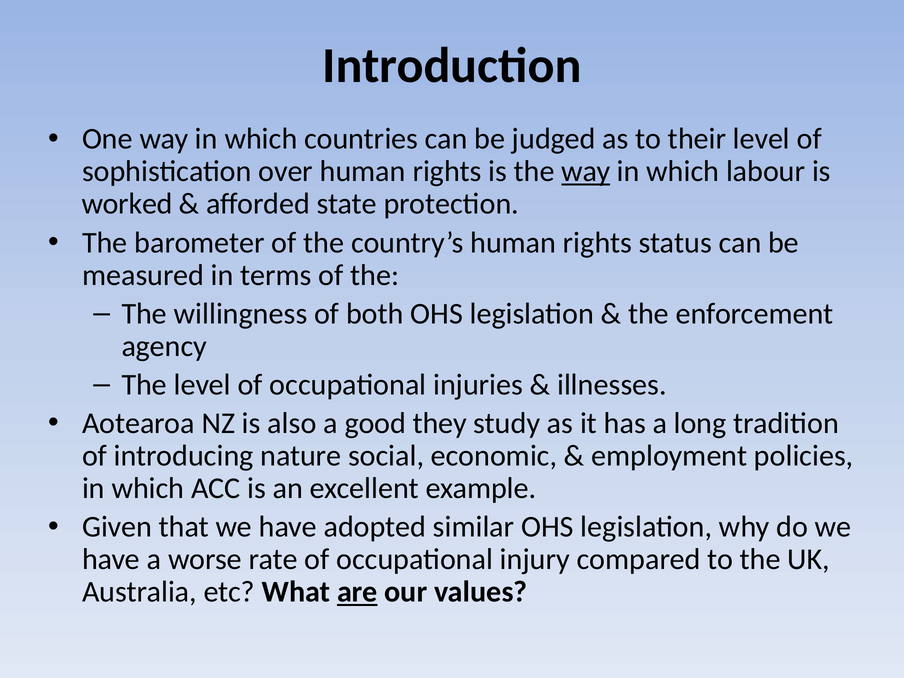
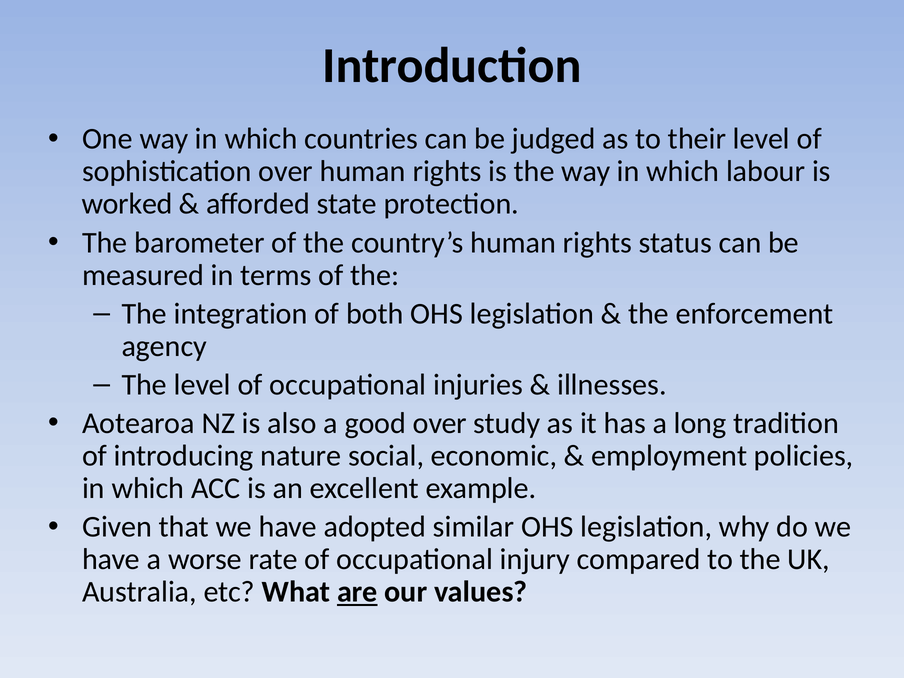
way underline: present -> none (586, 171)
willingness: willingness -> integration (241, 314)
good they: they -> over (440, 423)
